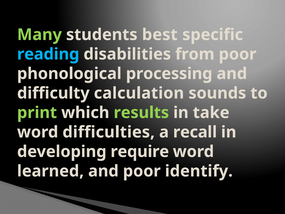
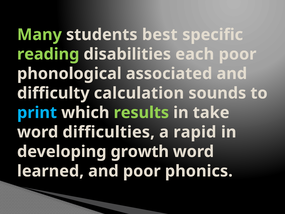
reading colour: light blue -> light green (48, 54)
from: from -> each (195, 54)
processing: processing -> associated (169, 74)
print colour: light green -> light blue (37, 113)
recall: recall -> rapid (195, 132)
require: require -> growth (140, 151)
identify: identify -> phonics (199, 171)
